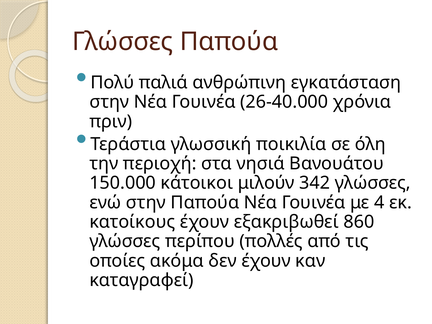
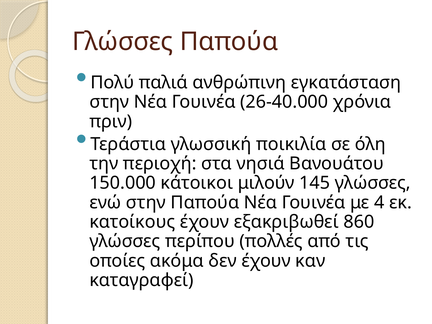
342: 342 -> 145 (315, 183)
